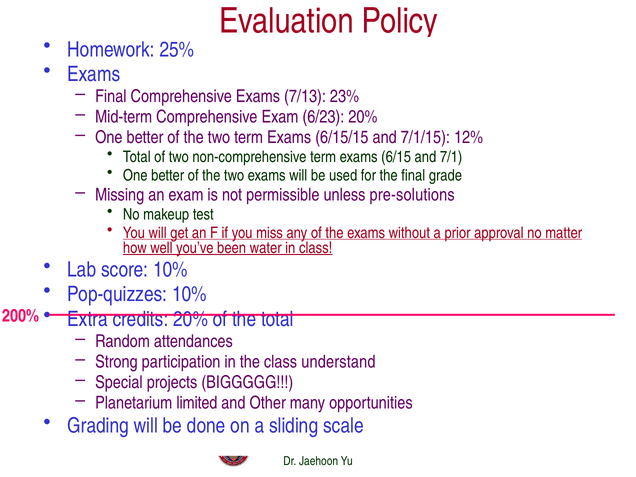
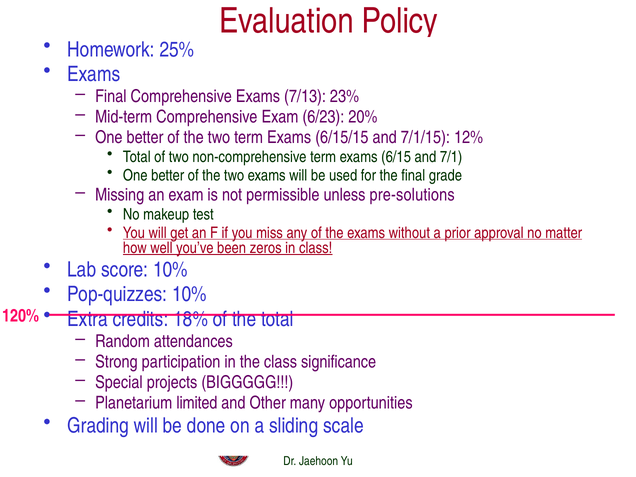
water: water -> zeros (266, 248)
credits 20%: 20% -> 18% (191, 319)
200%: 200% -> 120% (21, 316)
understand: understand -> significance (339, 362)
